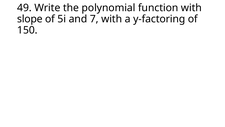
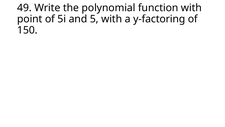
slope: slope -> point (30, 19)
7: 7 -> 5 (94, 19)
